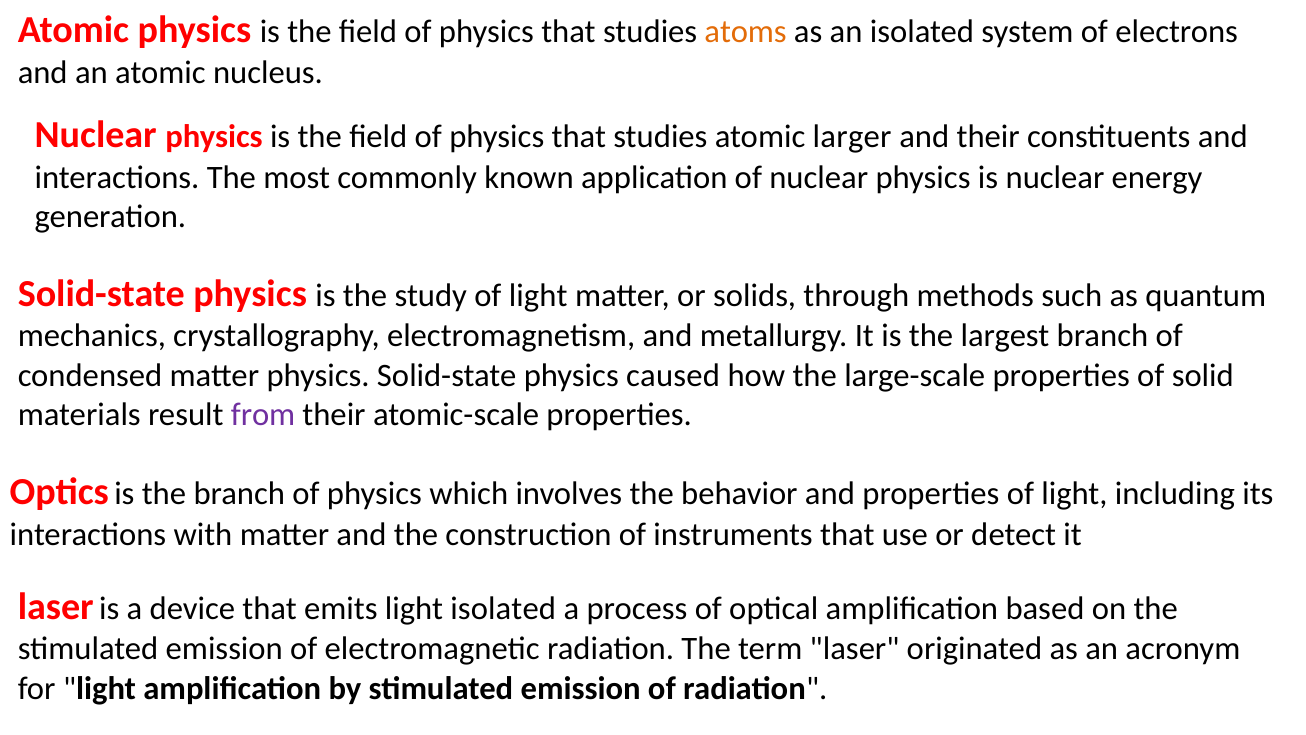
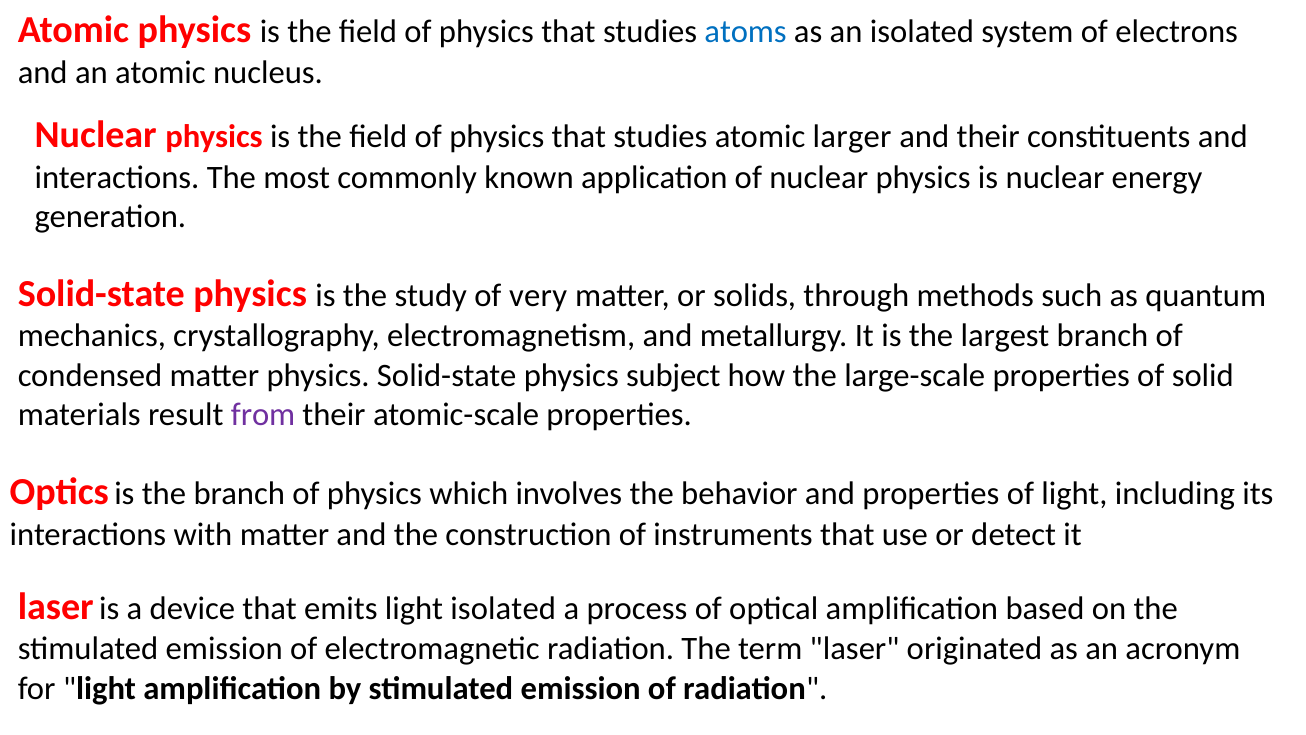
atoms colour: orange -> blue (746, 32)
study of light: light -> very (538, 296)
caused: caused -> subject (673, 375)
